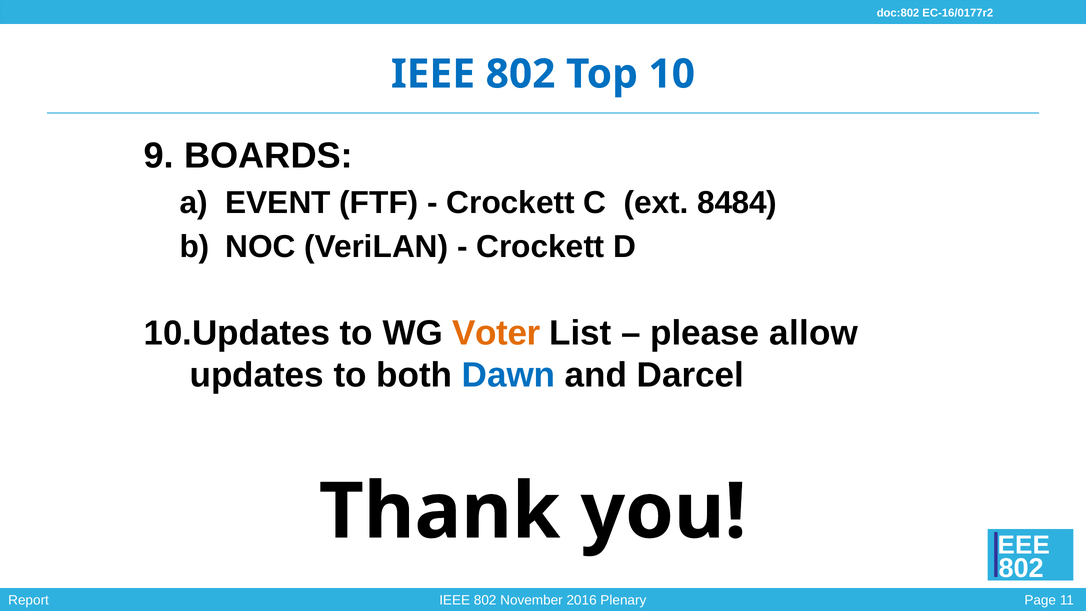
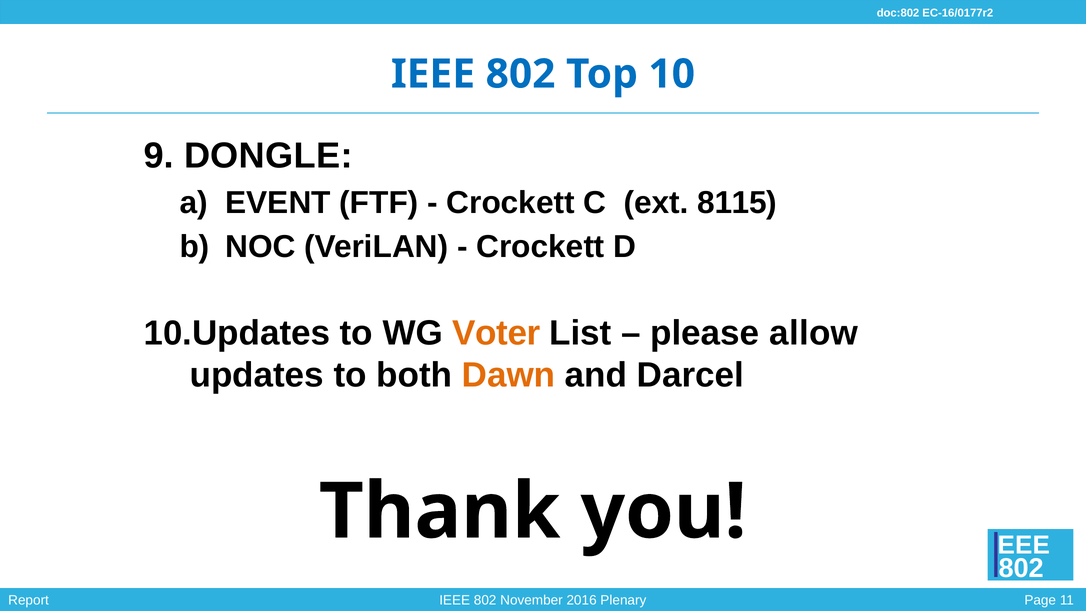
BOARDS: BOARDS -> DONGLE (268, 156)
8484: 8484 -> 8115 (737, 202)
Dawn colour: blue -> orange (509, 375)
